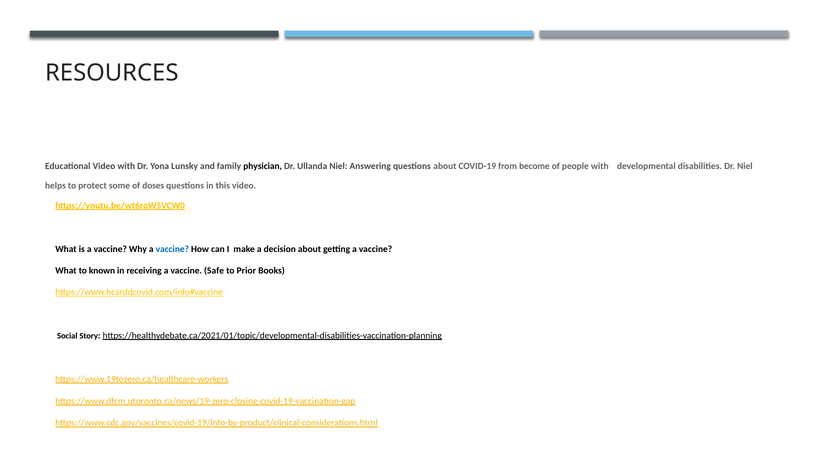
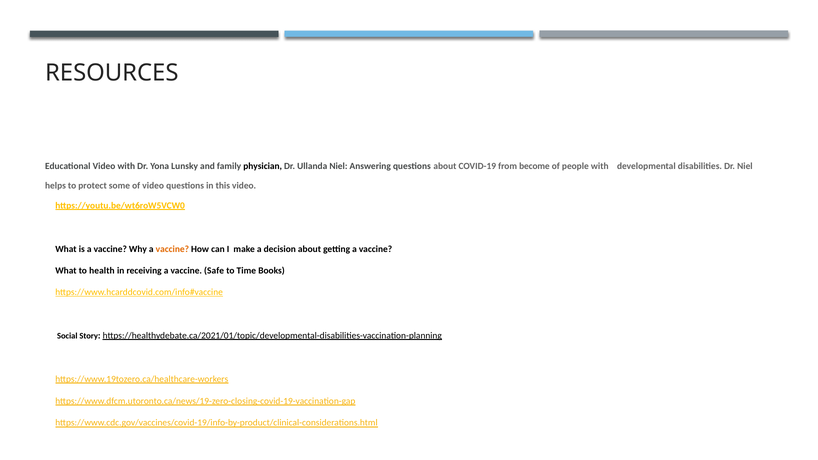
of doses: doses -> video (153, 186)
vaccine colour: blue -> orange (172, 249)
known: known -> health (102, 271)
Prior: Prior -> Time (246, 271)
